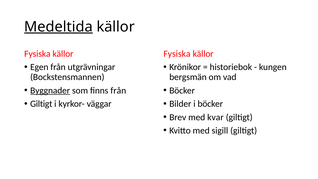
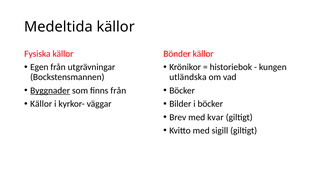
Medeltida underline: present -> none (59, 27)
Fysiska: Fysiska -> Bönder (177, 54)
bergsmän: bergsmän -> utländska (188, 77)
Giltigt: Giltigt -> Källor (41, 104)
